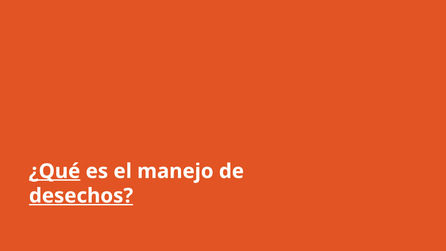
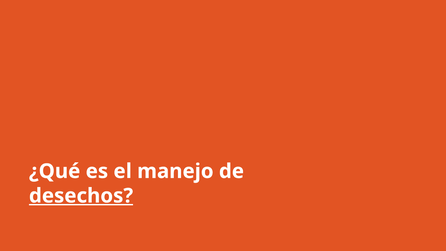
¿Qué underline: present -> none (55, 171)
